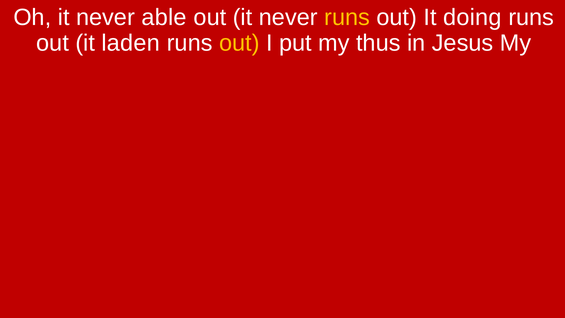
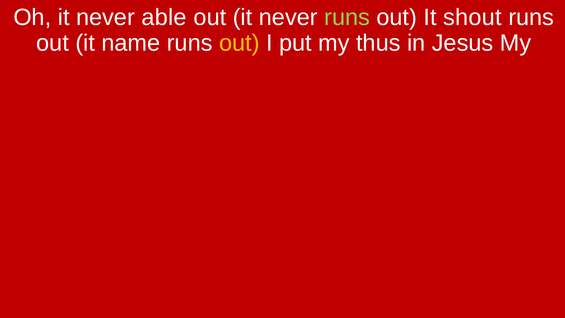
runs colour: yellow -> light green (347, 18)
doing: doing -> shout (472, 18)
laden: laden -> name (131, 43)
